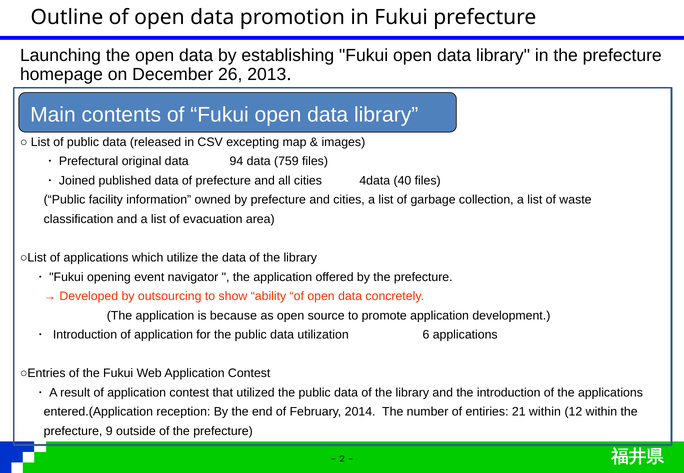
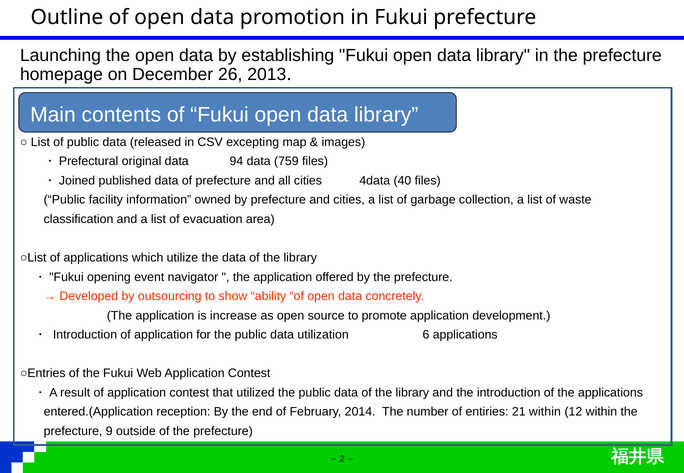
because: because -> increase (233, 316)
